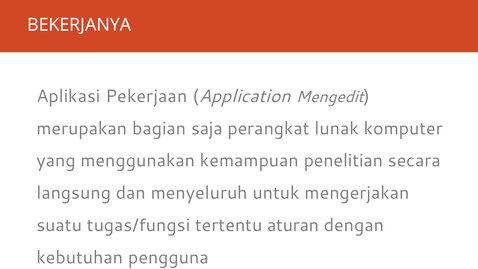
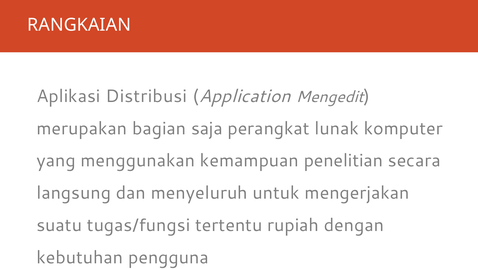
BEKERJANYA: BEKERJANYA -> RANGKAIAN (79, 25)
Pekerjaan: Pekerjaan -> Distribusi (146, 96)
aturan: aturan -> rupiah (293, 225)
